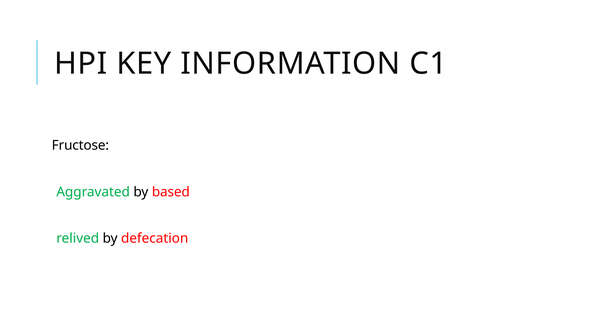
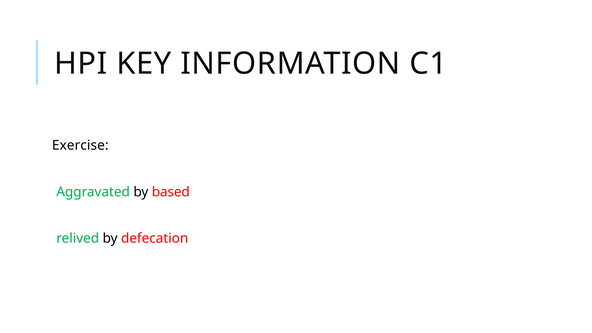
Fructose: Fructose -> Exercise (80, 145)
